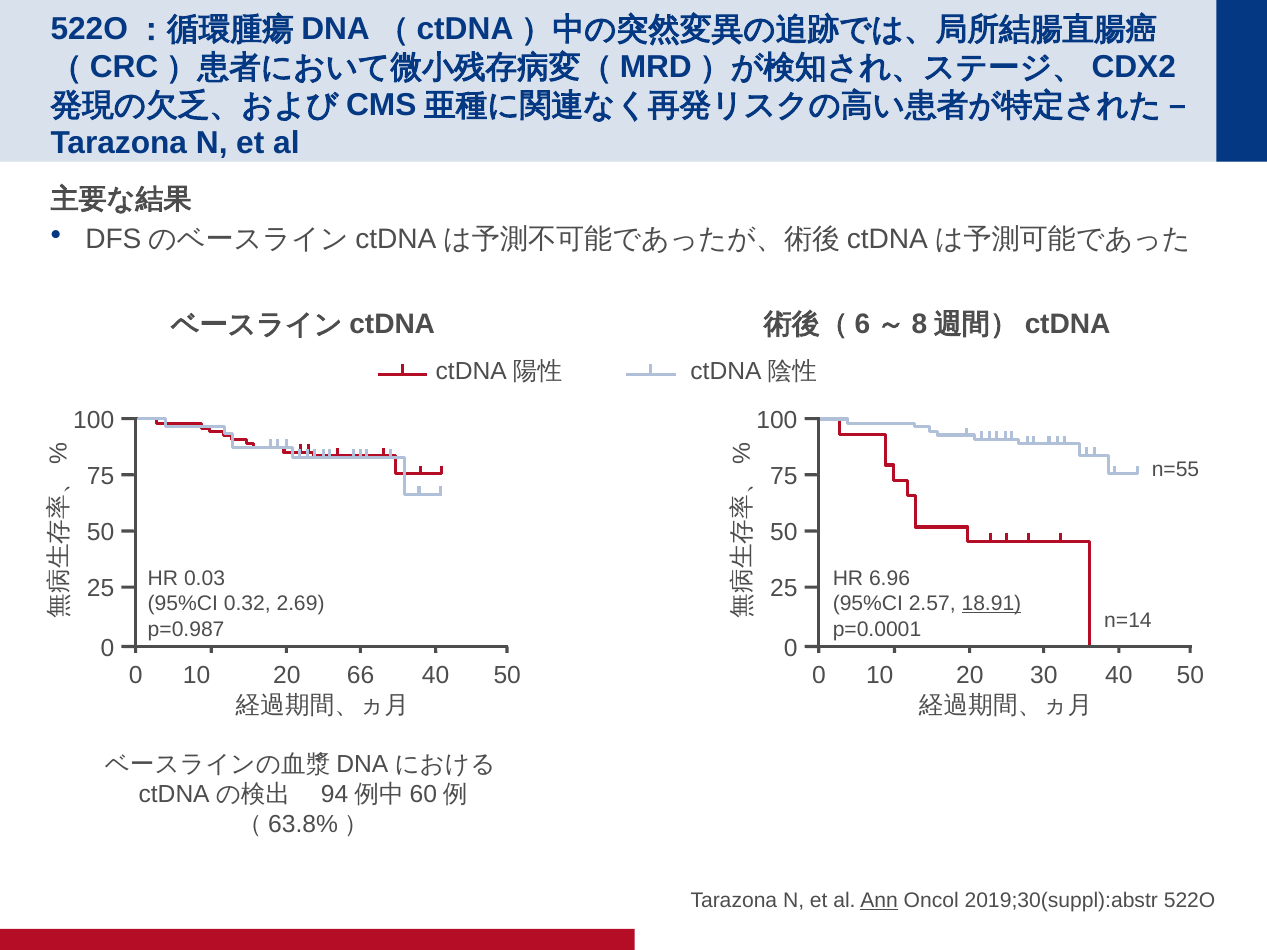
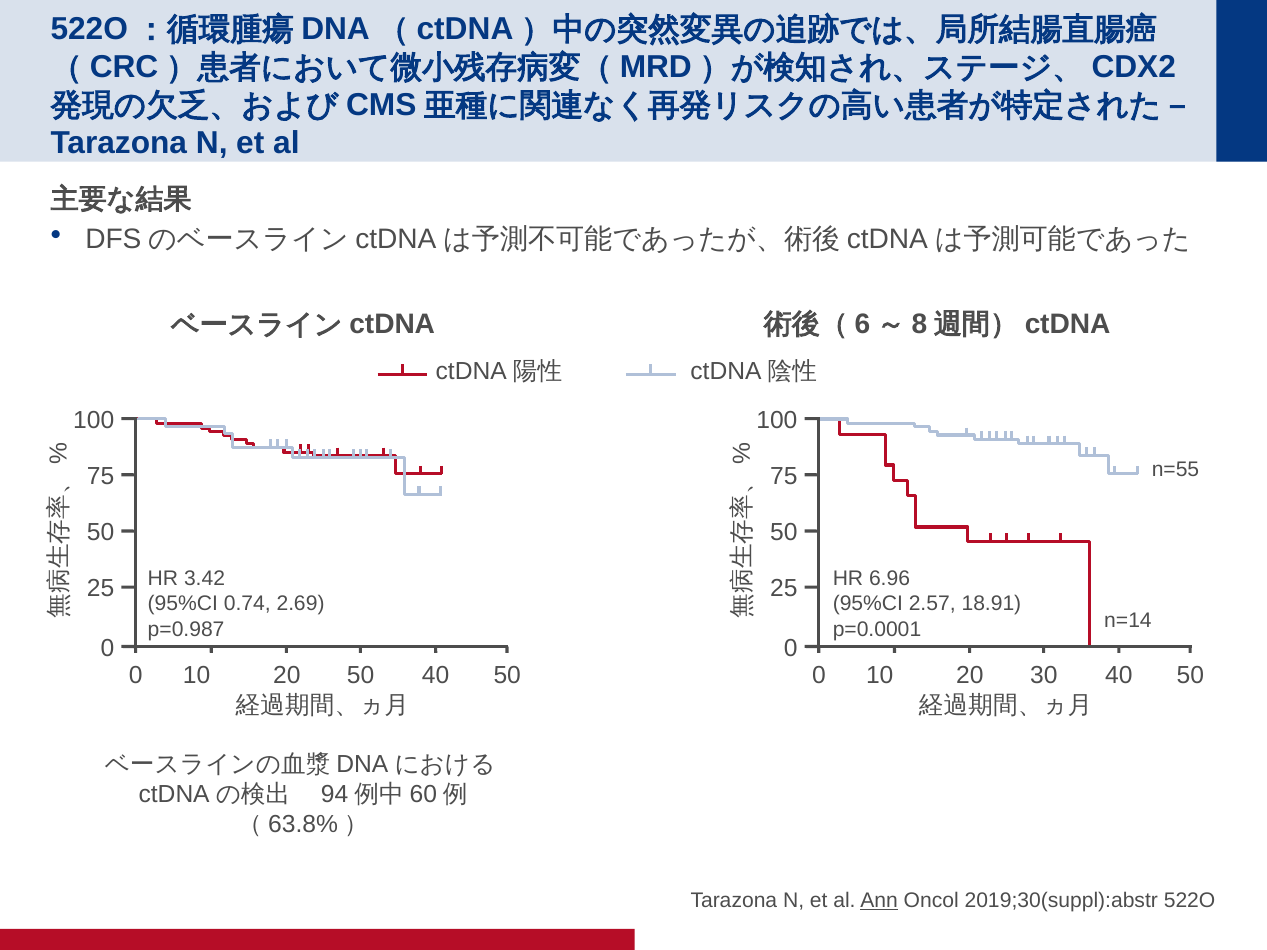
0.03: 0.03 -> 3.42 (205, 579)
0.32: 0.32 -> 0.74 (247, 604)
18.91 underline: present -> none (991, 604)
20 66: 66 -> 50 (361, 676)
